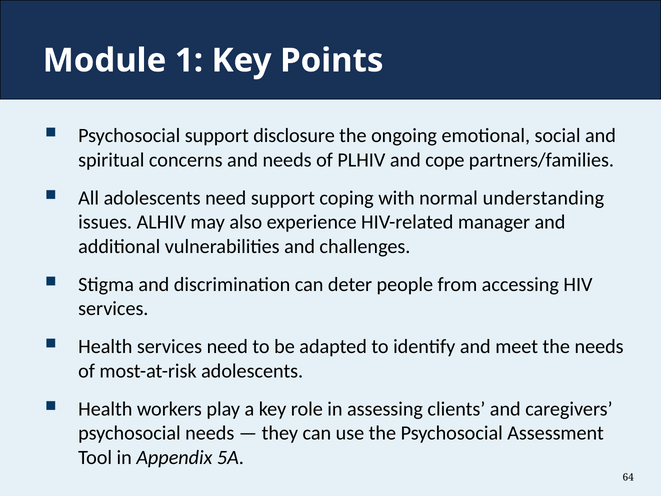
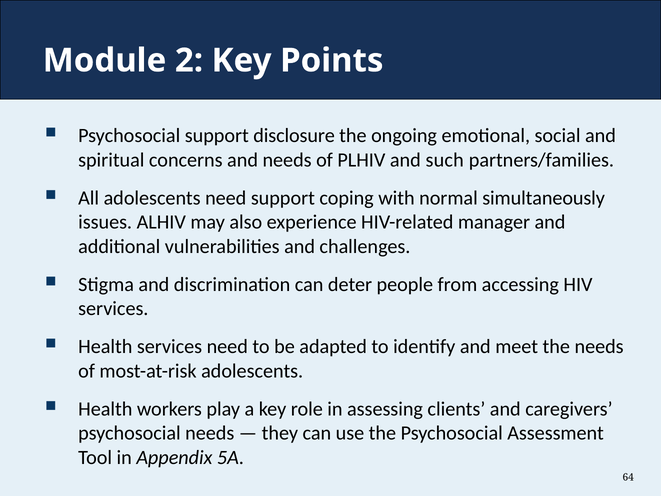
1: 1 -> 2 (189, 60)
cope: cope -> such (445, 160)
understanding: understanding -> simultaneously (544, 198)
